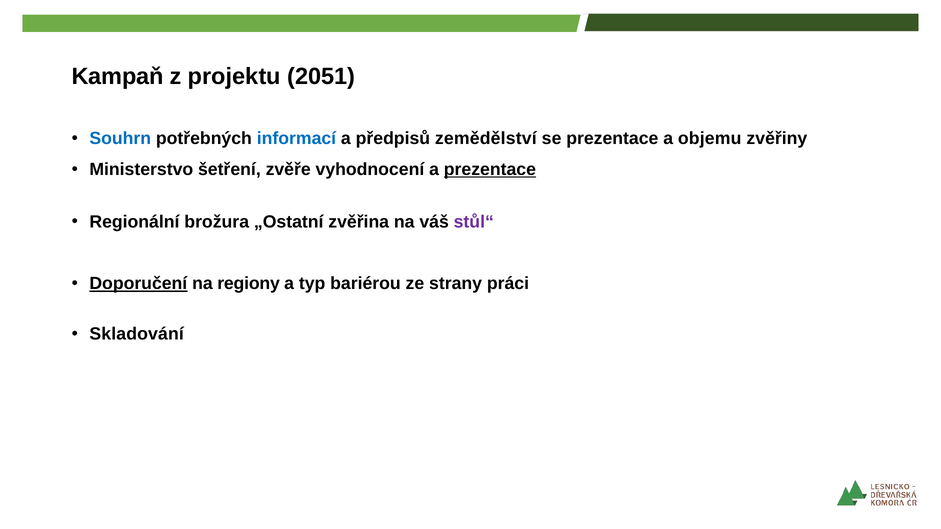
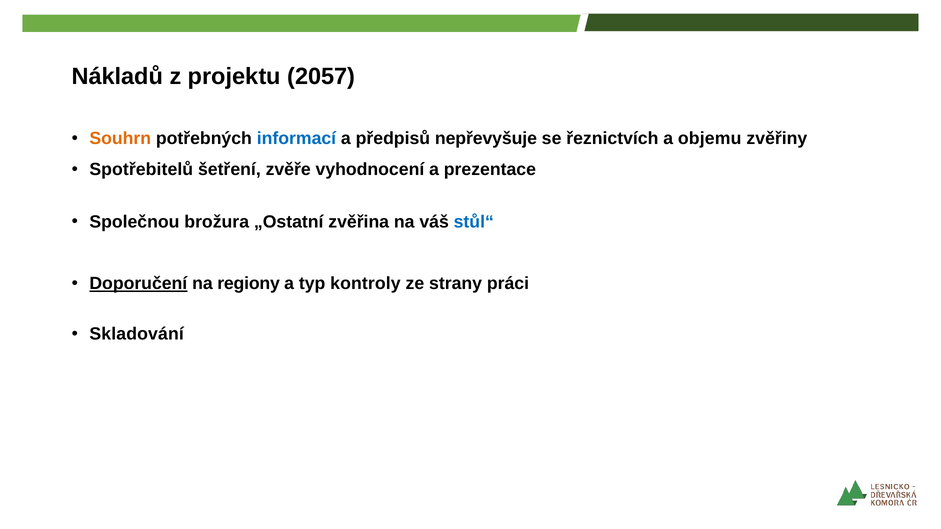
Kampaň: Kampaň -> Nákladů (117, 77)
2051: 2051 -> 2057 (321, 77)
Souhrn colour: blue -> orange (120, 139)
zemědělství: zemědělství -> nepřevyšuje (486, 139)
se prezentace: prezentace -> řeznictvích (612, 139)
Ministerstvo: Ministerstvo -> Spotřebitelů (141, 170)
prezentace underline: present -> none (490, 170)
Regionální: Regionální -> Společnou (134, 222)
stůl“ colour: purple -> blue (474, 222)
bariérou: bariérou -> kontroly (365, 284)
